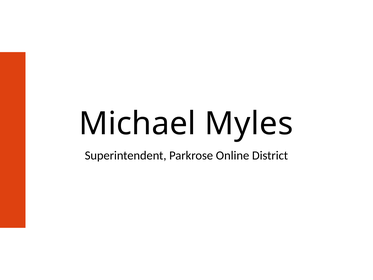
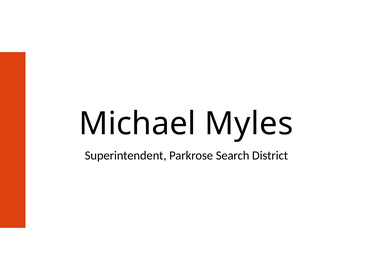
Online: Online -> Search (233, 155)
